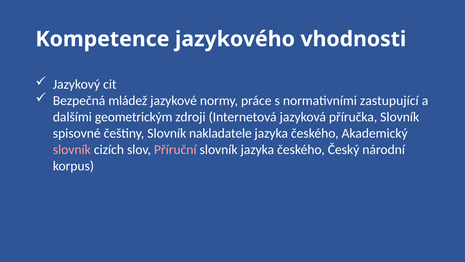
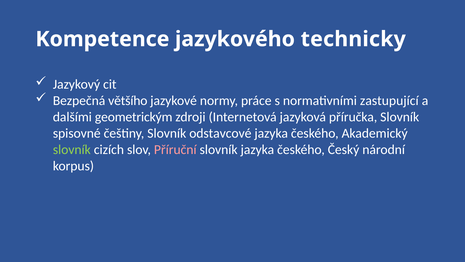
vhodnosti: vhodnosti -> technicky (353, 39)
mládež: mládež -> většího (128, 101)
nakladatele: nakladatele -> odstavcové (220, 133)
slovník colour: pink -> light green (72, 149)
